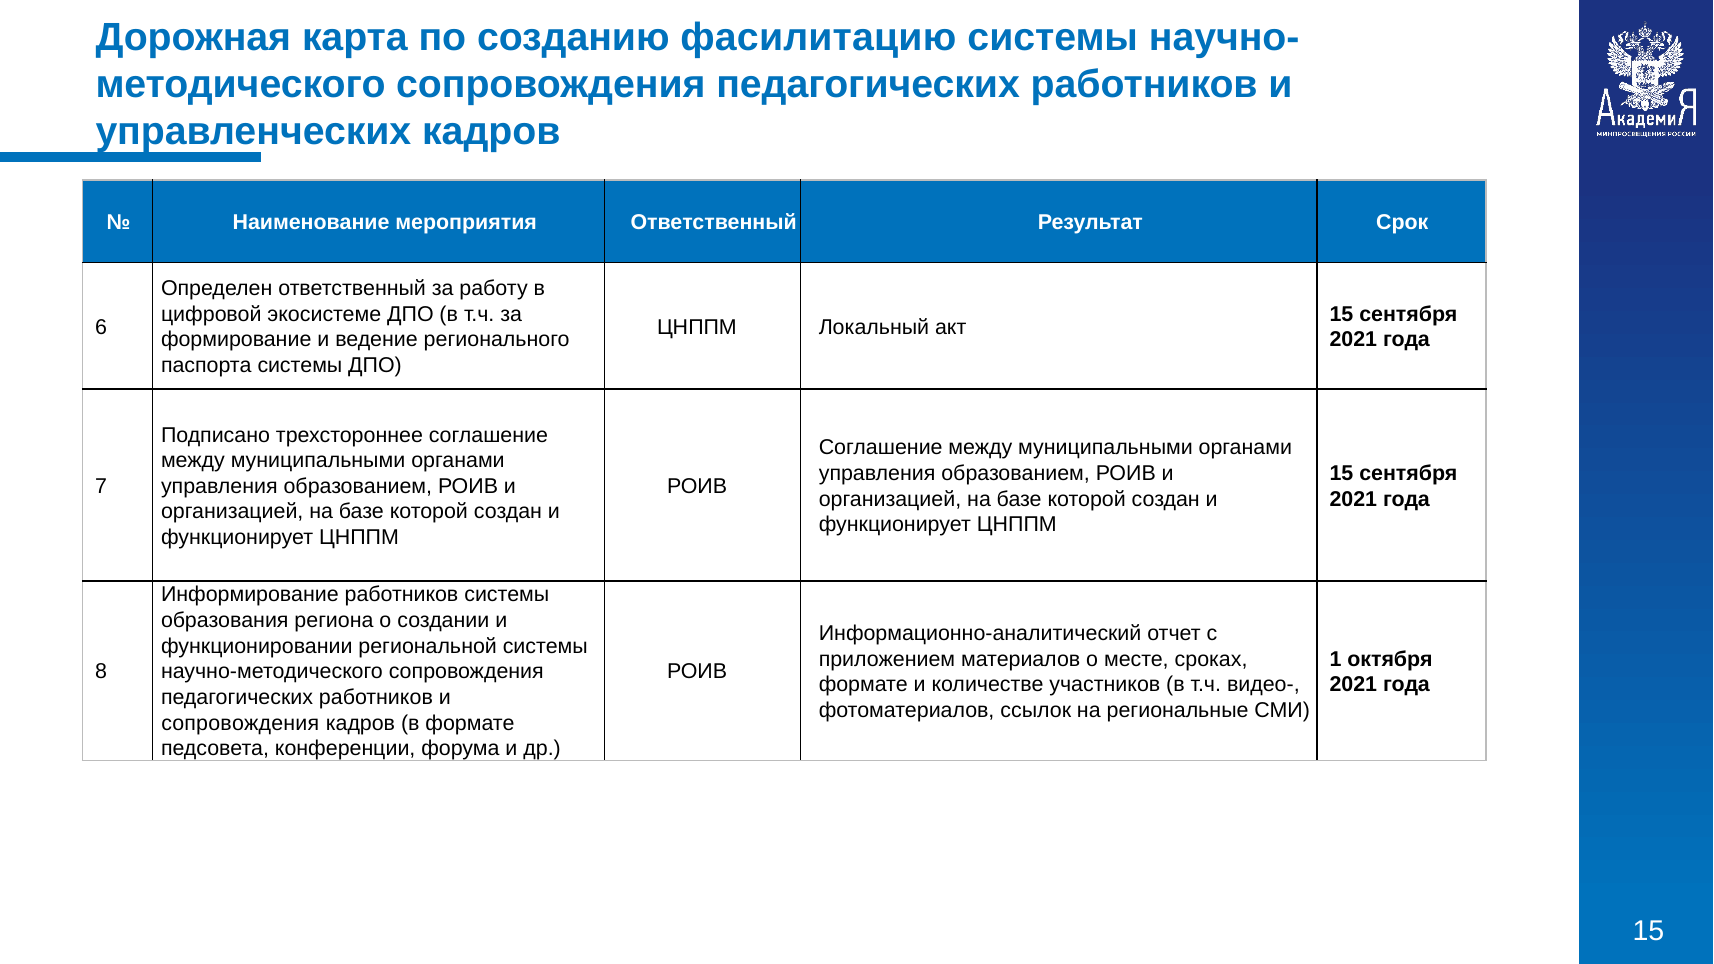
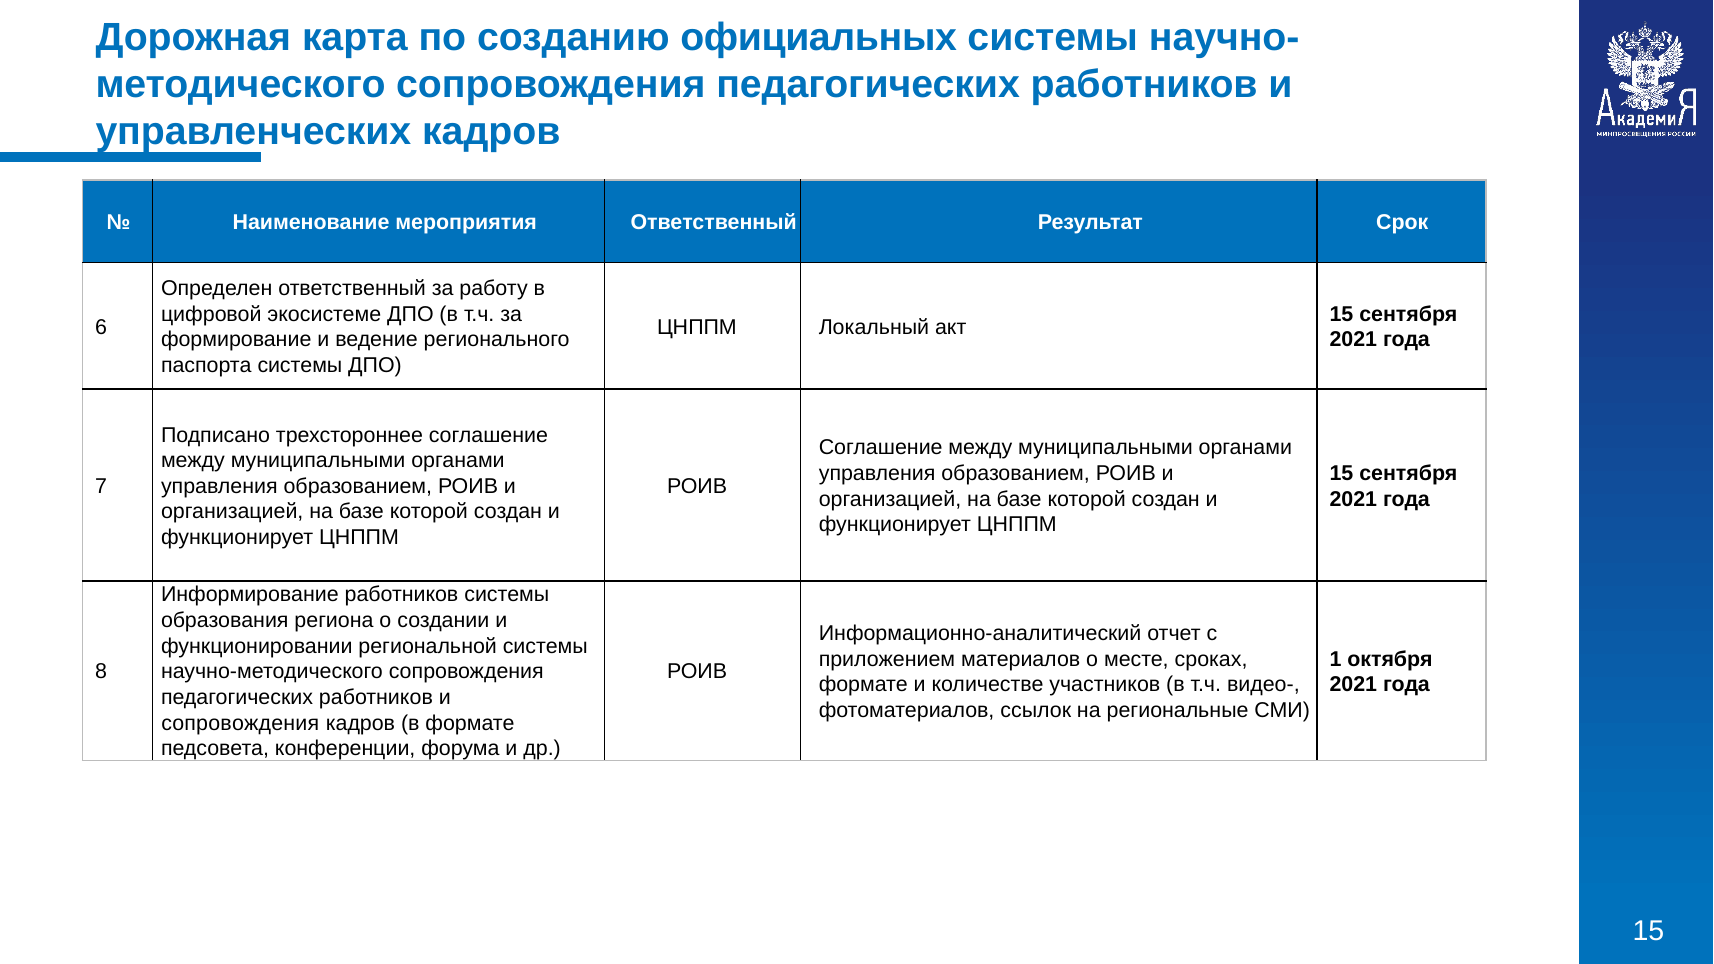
фасилитацию: фасилитацию -> официальных (819, 38)
